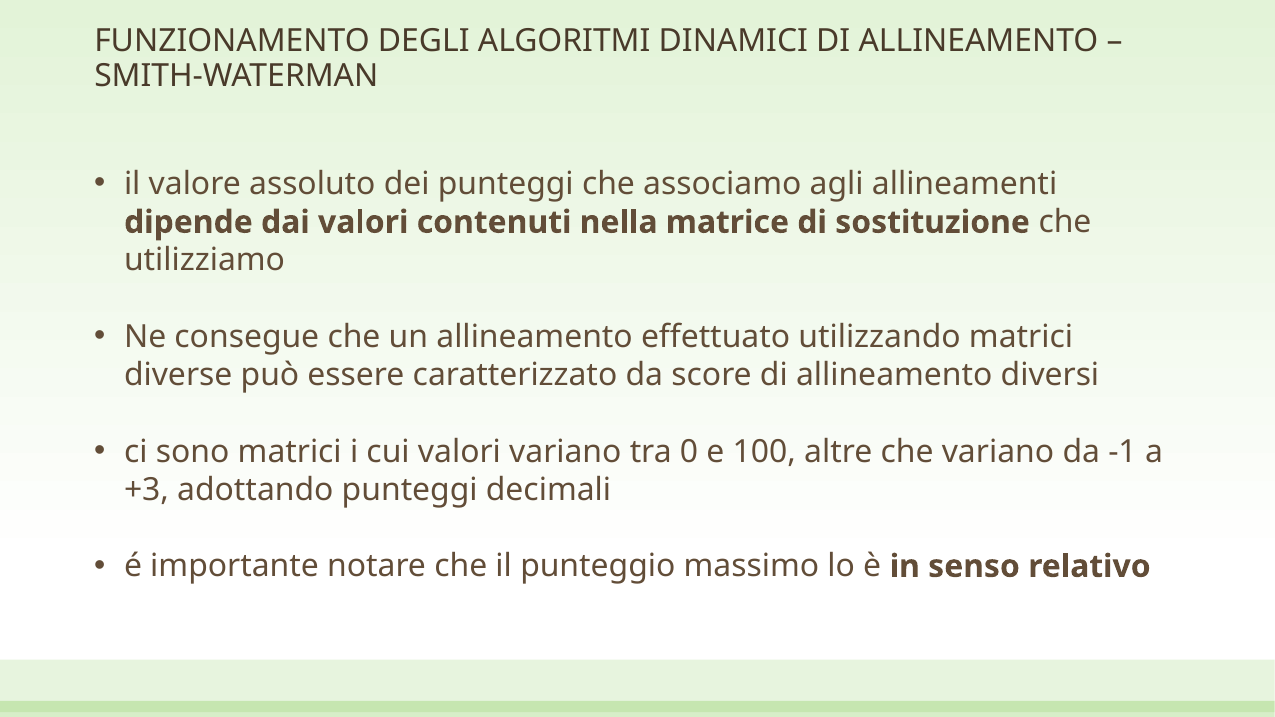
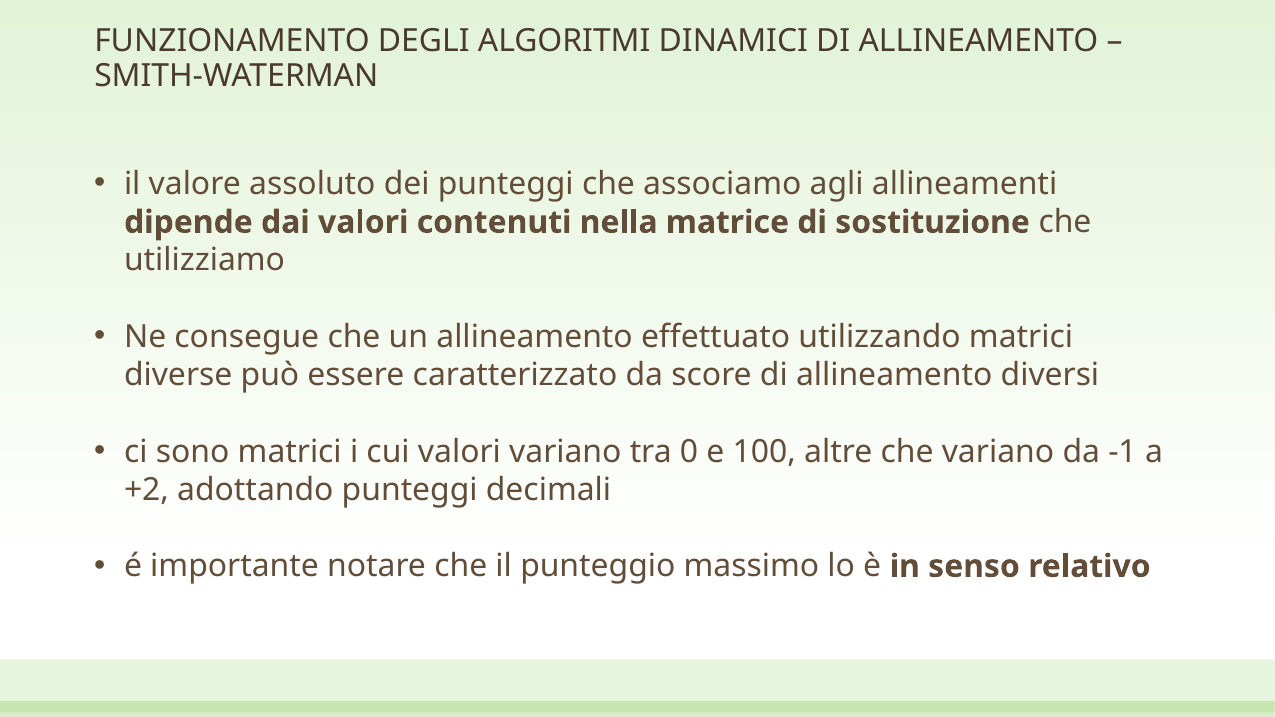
+3: +3 -> +2 (147, 490)
